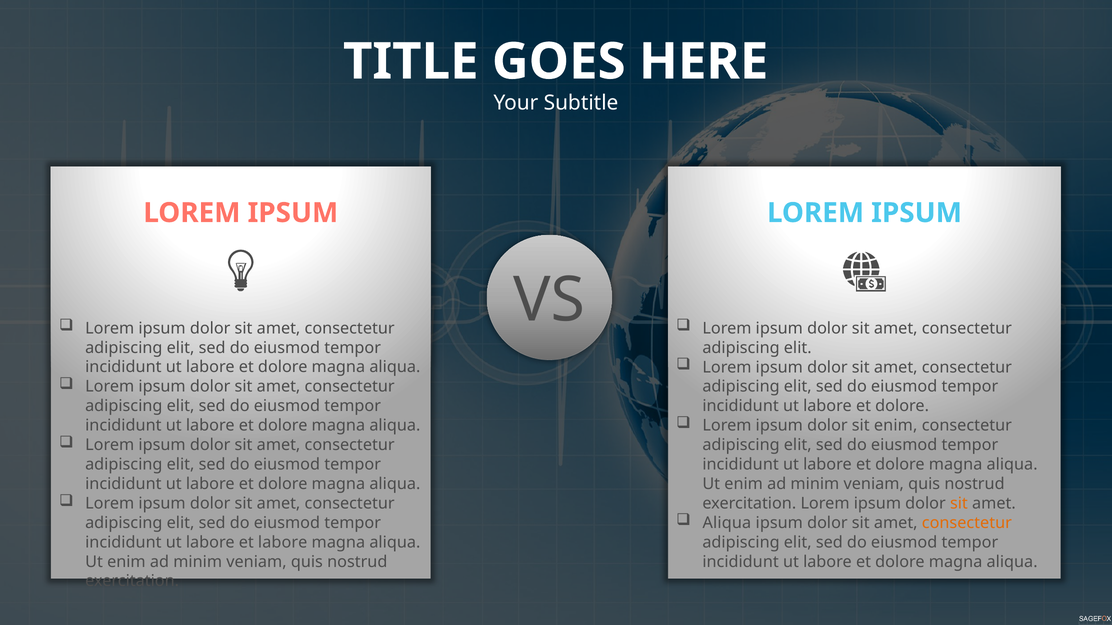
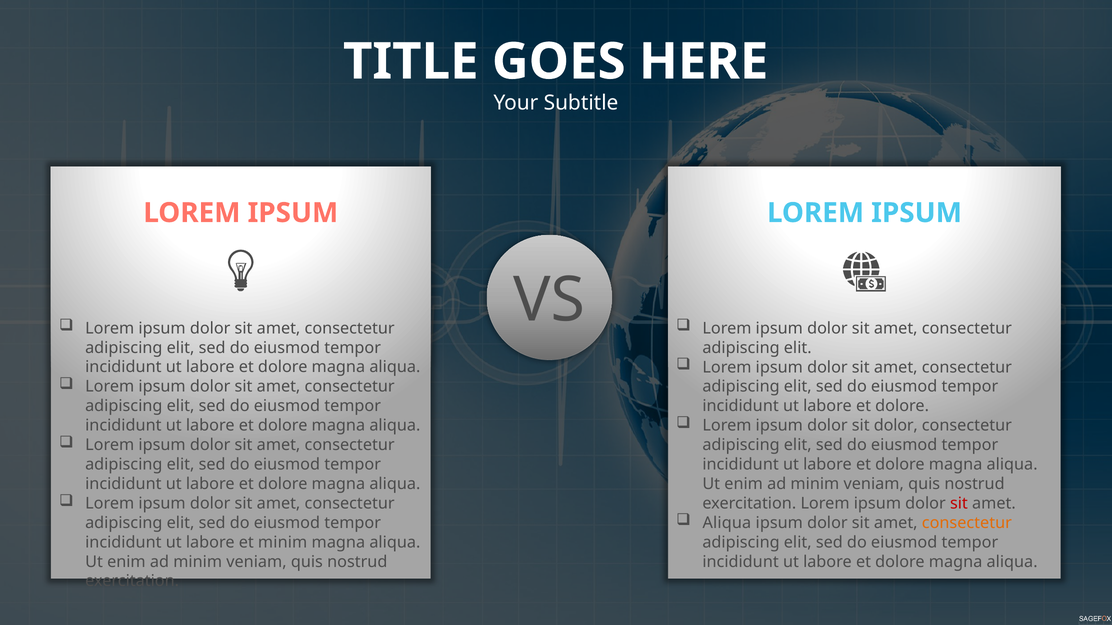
sit enim: enim -> dolor (896, 426)
sit colour: orange -> red (959, 504)
et labore: labore -> minim (283, 543)
